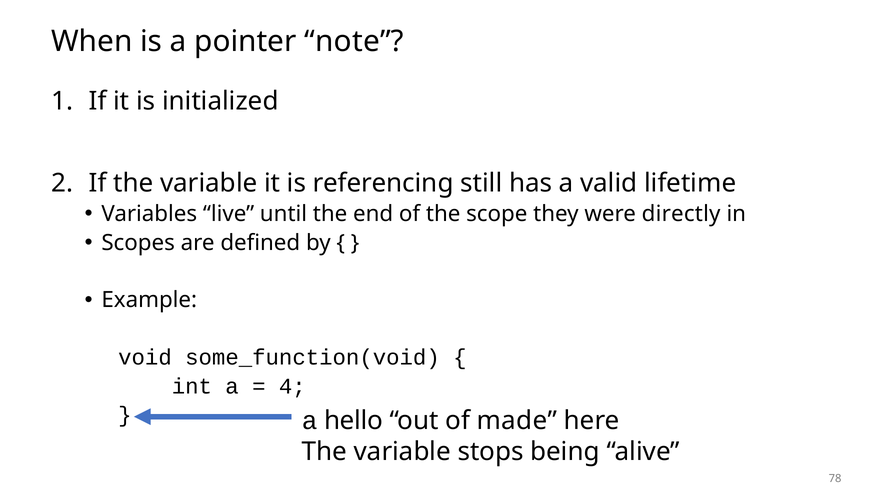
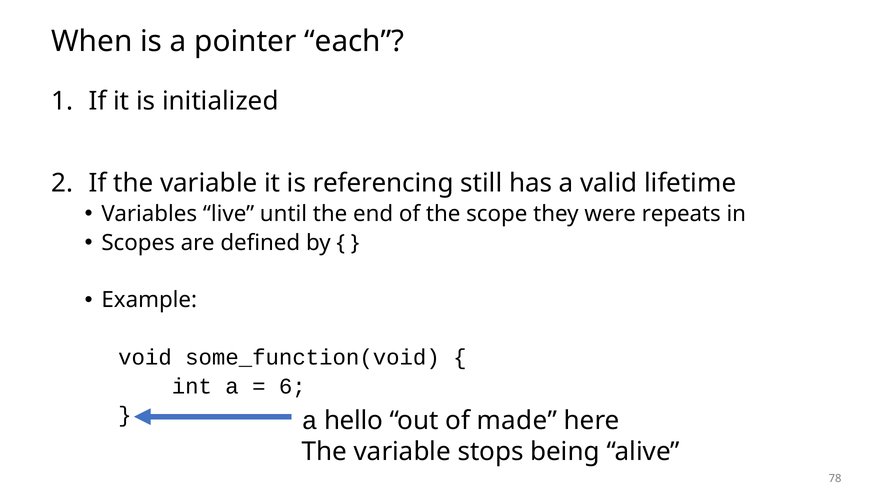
note: note -> each (354, 42)
directly: directly -> repeats (681, 214)
4: 4 -> 6 (292, 387)
